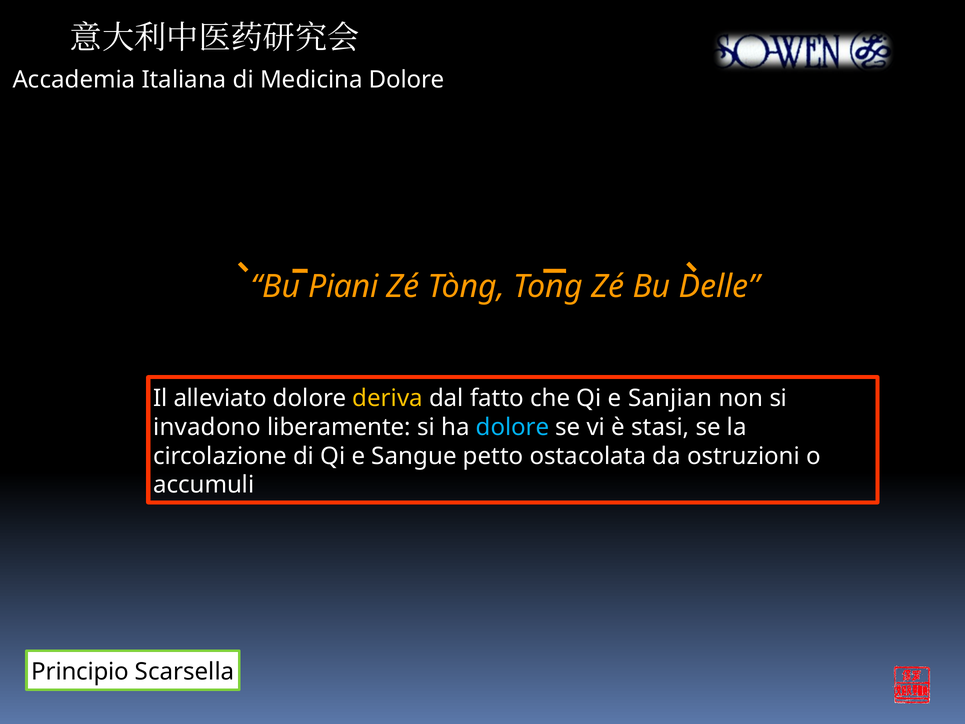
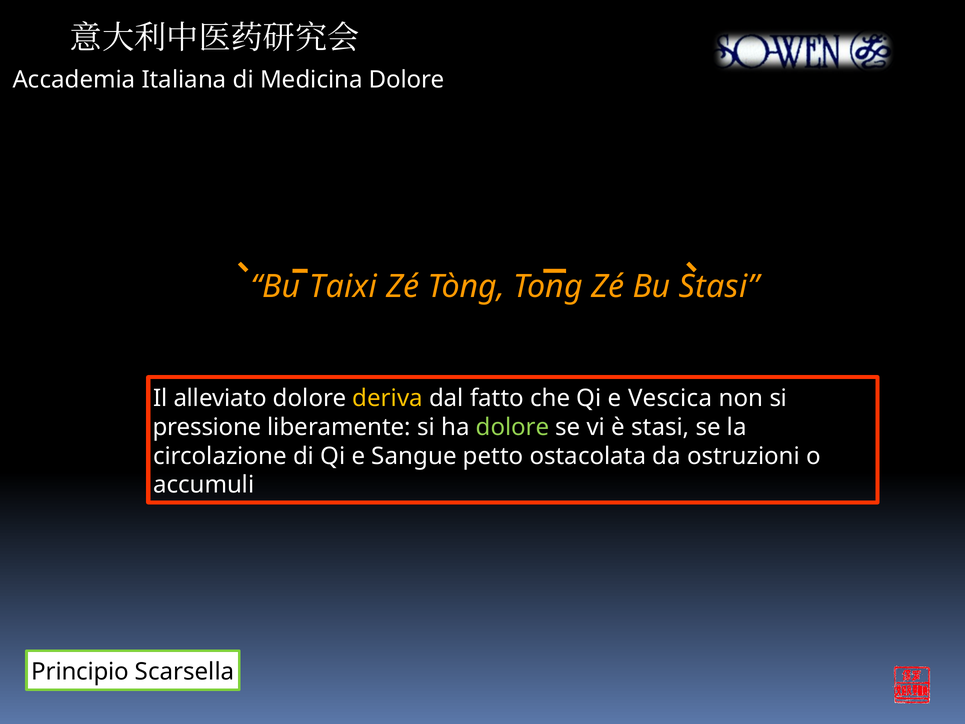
Piani: Piani -> Taixi (343, 287)
Bu Delle: Delle -> Stasi (719, 287)
Sanjian: Sanjian -> Vescica (670, 398)
invadono: invadono -> pressione (207, 427)
dolore colour: light blue -> light green (512, 427)
